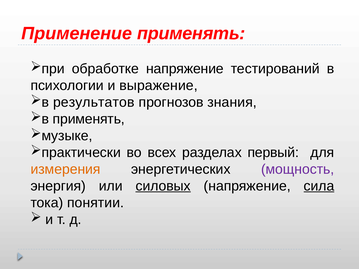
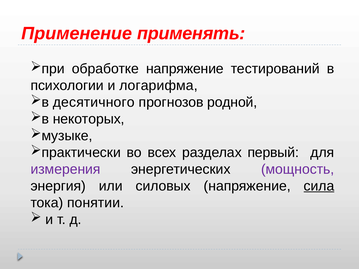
выражение: выражение -> логарифма (159, 86)
результатов: результатов -> десятичного (94, 102)
знания: знания -> родной (232, 102)
применять: применять -> некоторых (89, 119)
измерения colour: orange -> purple (66, 169)
силовых underline: present -> none (163, 186)
